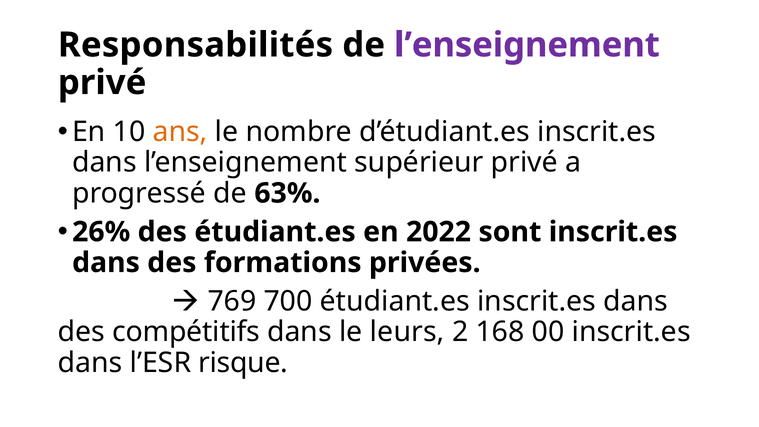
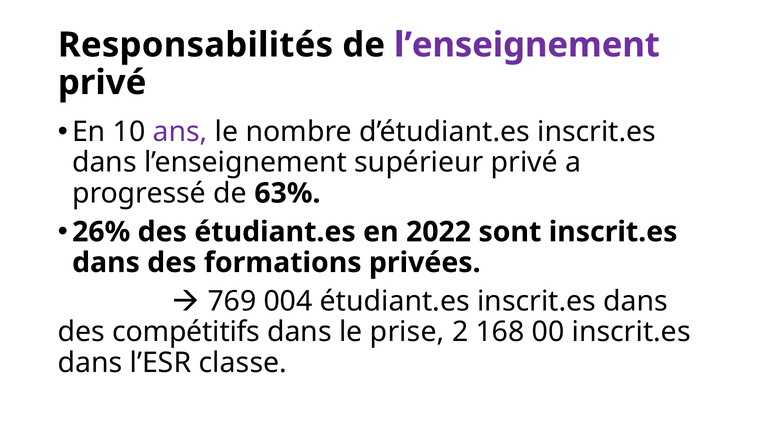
ans colour: orange -> purple (180, 132)
700: 700 -> 004 (288, 301)
leurs: leurs -> prise (407, 332)
risque: risque -> classe (243, 363)
